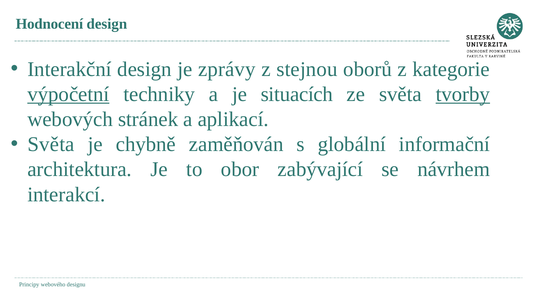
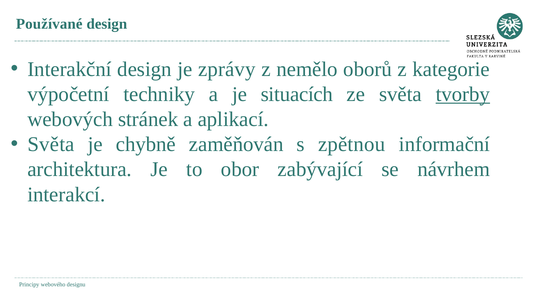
Hodnocení: Hodnocení -> Používané (49, 24)
stejnou: stejnou -> nemělo (307, 69)
výpočetní underline: present -> none (68, 94)
globální: globální -> zpětnou (352, 144)
